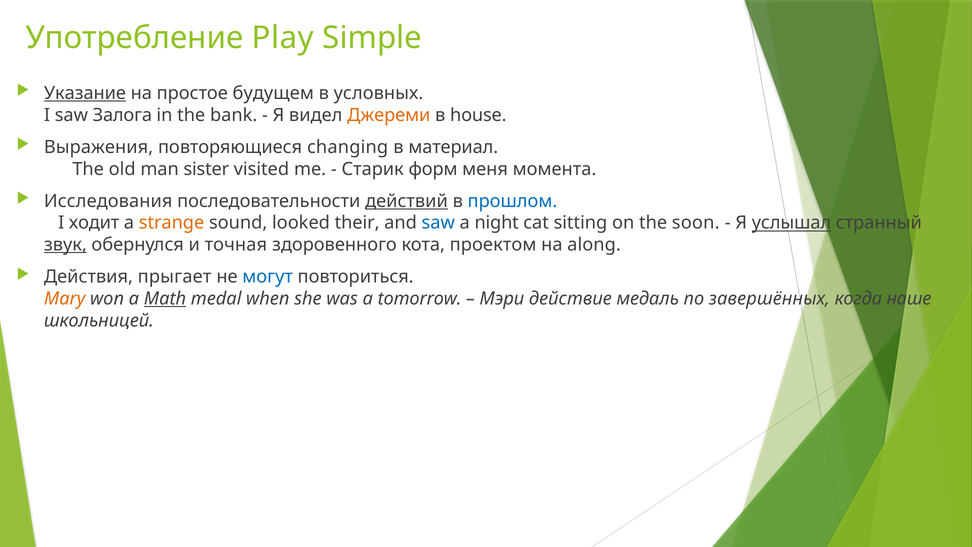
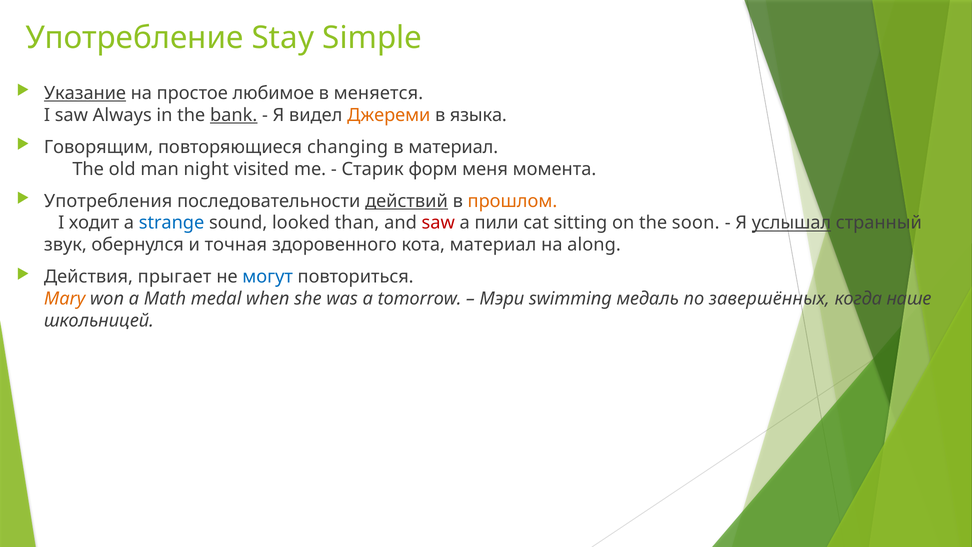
Play: Play -> Stay (283, 38)
будущем: будущем -> любимое (273, 93)
условных: условных -> меняется (378, 93)
Залога: Залога -> Always (122, 115)
bank underline: none -> present (234, 115)
house: house -> языка (478, 115)
Выражения: Выражения -> Говорящим (99, 147)
sister: sister -> night (206, 169)
Исследования: Исследования -> Употребления (108, 201)
прошлом colour: blue -> orange (512, 201)
strange colour: orange -> blue (172, 223)
their: their -> than (357, 223)
saw colour: blue -> red (438, 223)
night: night -> пили (497, 223)
звук underline: present -> none (65, 245)
кота проектом: проектом -> материал (493, 245)
Math underline: present -> none (165, 299)
действие: действие -> swimming (570, 299)
